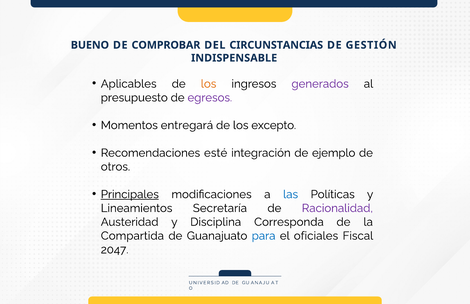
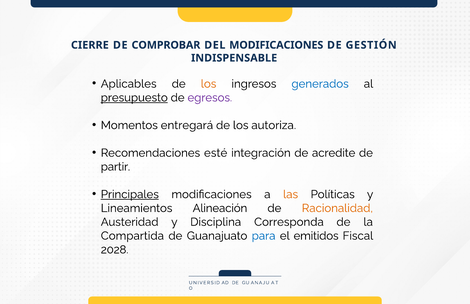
BUENO: BUENO -> CIERRE (90, 45)
DEL CIRCUNSTANCIAS: CIRCUNSTANCIAS -> MODIFICACIONES (276, 45)
generados colour: purple -> blue (320, 84)
presupuesto underline: none -> present (134, 98)
excepto: excepto -> autoriza (274, 125)
ejemplo: ejemplo -> acredite (334, 153)
otros: otros -> partir (115, 167)
las colour: blue -> orange (291, 194)
Secretaría: Secretaría -> Alineación (220, 208)
Racionalidad colour: purple -> orange (337, 208)
oficiales: oficiales -> emitidos (316, 236)
2047: 2047 -> 2028 (115, 250)
